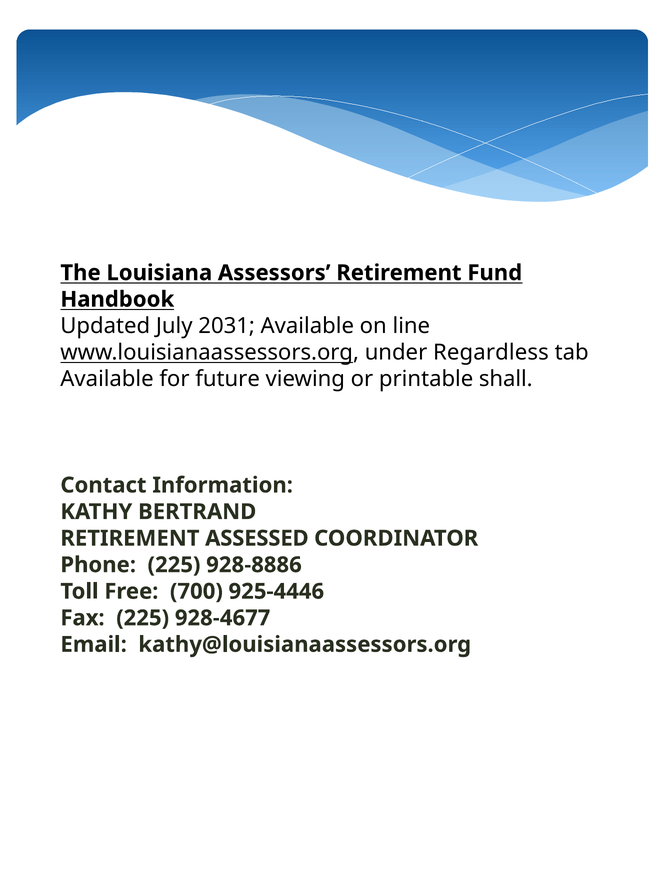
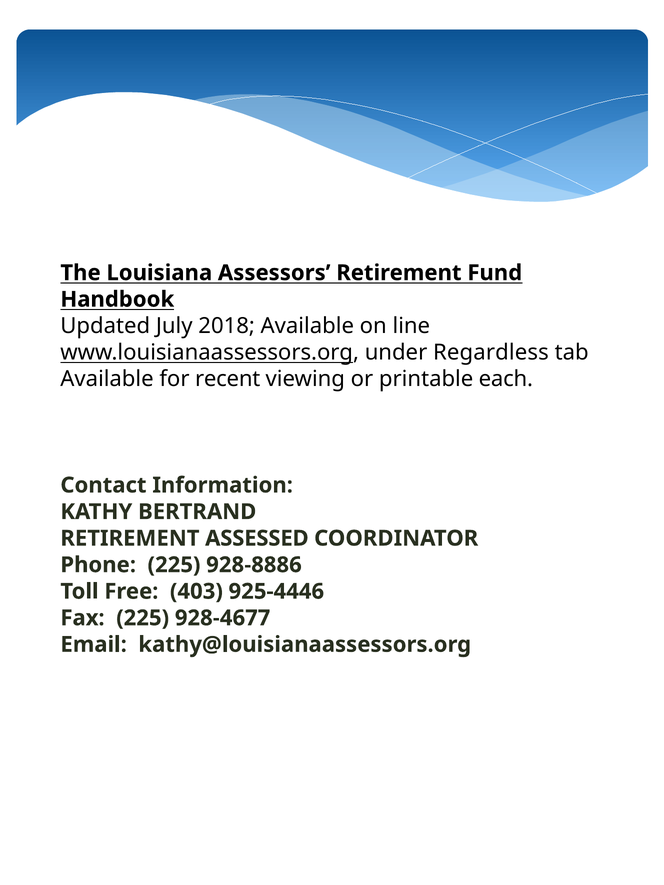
2031: 2031 -> 2018 (227, 326)
future: future -> recent (228, 379)
shall: shall -> each (506, 379)
700: 700 -> 403 (196, 592)
